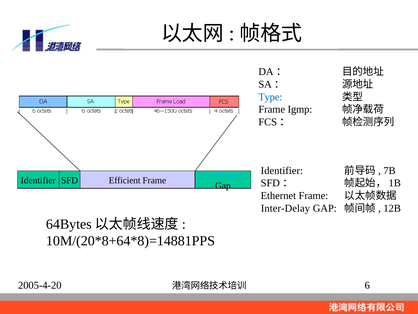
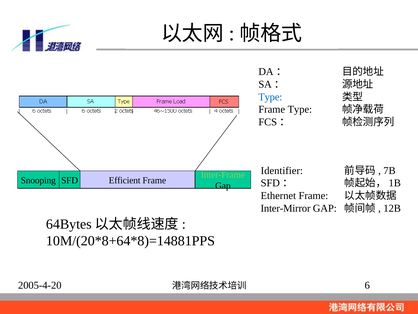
Frame Igmp: Igmp -> Type (300, 109)
Inter-Frame colour: light blue -> light green (223, 174)
Identifier: Identifier -> Snooping (38, 180)
Inter-Delay: Inter-Delay -> Inter-Mirror (286, 208)
